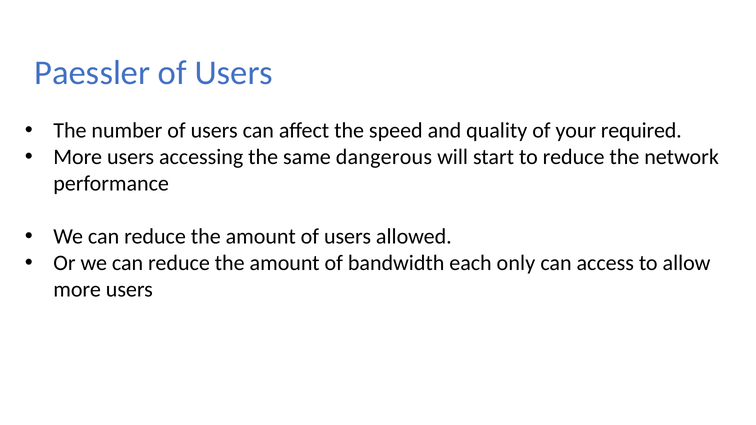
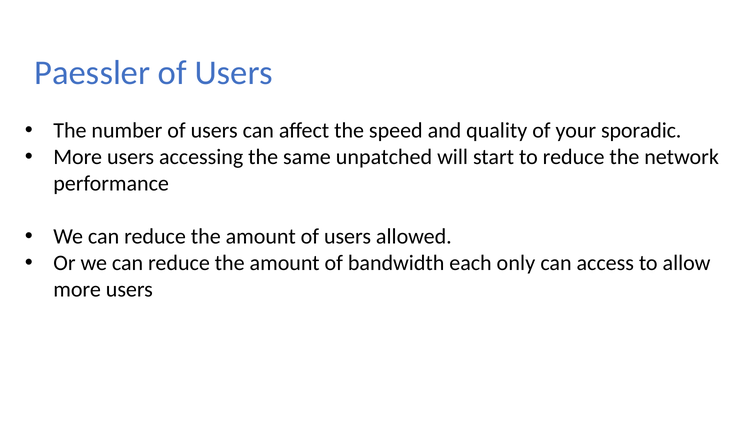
required: required -> sporadic (641, 131)
dangerous: dangerous -> unpatched (384, 157)
